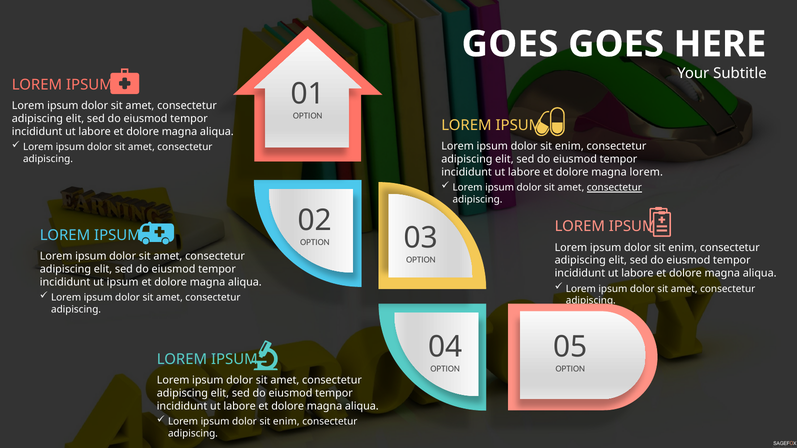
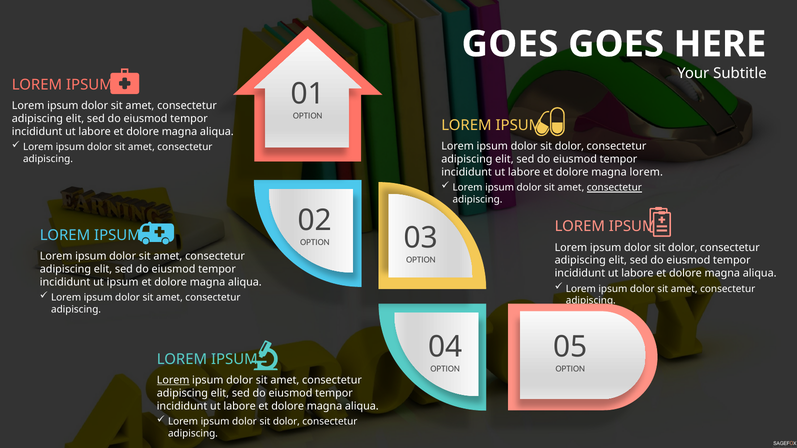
enim: enim -> dolor (569, 147)
enim: enim -> dolor (683, 248)
Lorem underline: none -> present (173, 381)
enim: enim -> dolor (286, 422)
